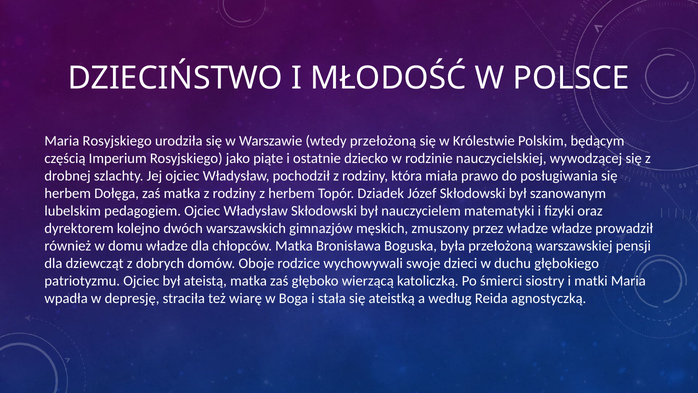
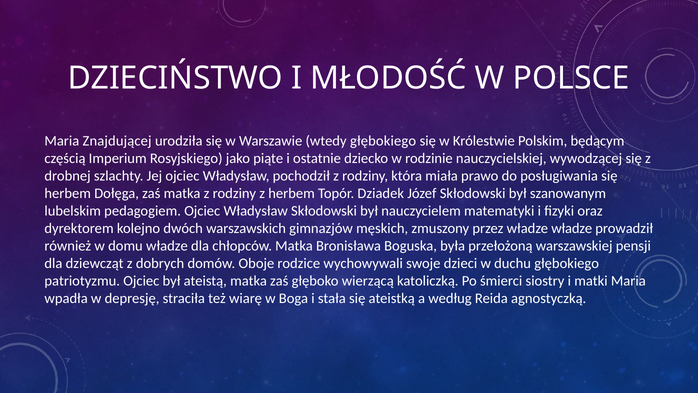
Maria Rosyjskiego: Rosyjskiego -> Znajdującej (117, 141)
wtedy przełożoną: przełożoną -> głębokiego (383, 141)
